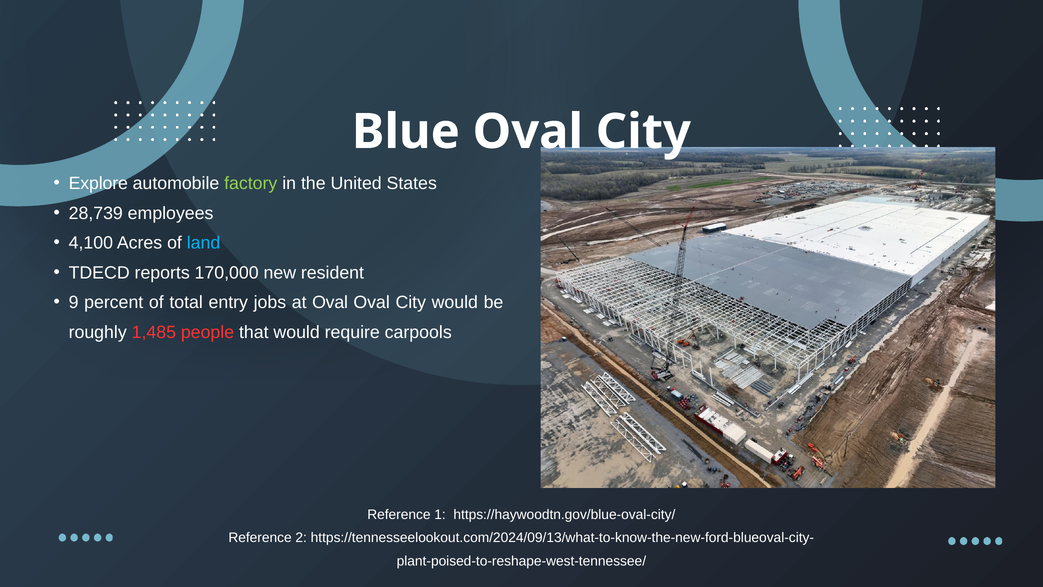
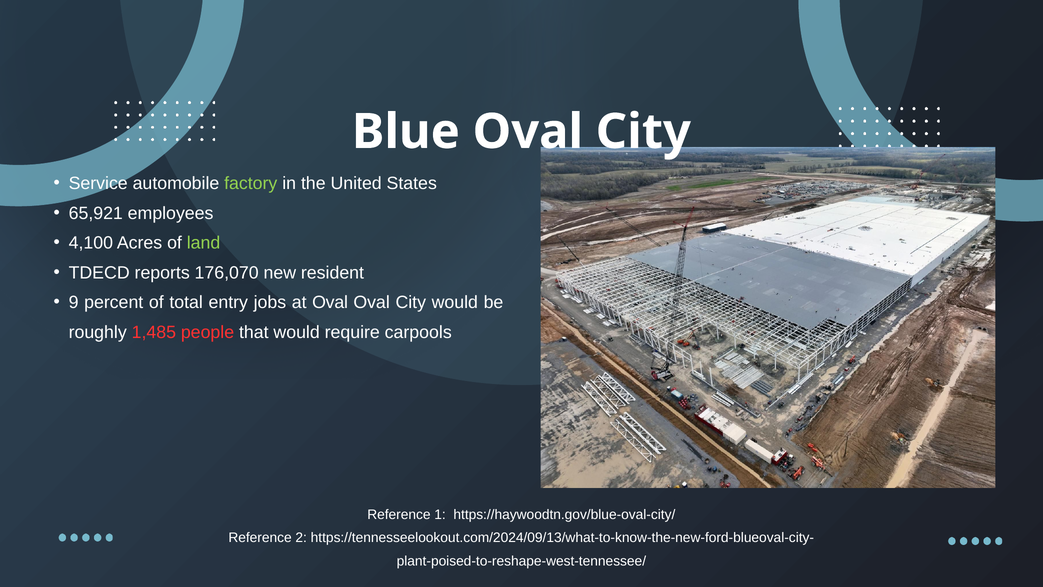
Explore: Explore -> Service (98, 183)
28,739: 28,739 -> 65,921 (96, 213)
land colour: light blue -> light green (204, 243)
170,000: 170,000 -> 176,070 (227, 273)
